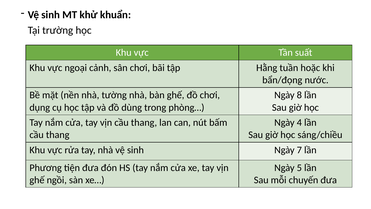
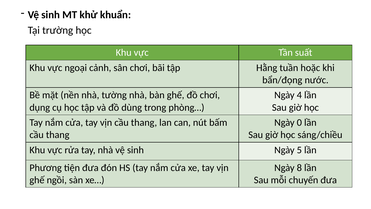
8: 8 -> 4 (299, 95)
4: 4 -> 0 (299, 122)
7: 7 -> 5 (299, 150)
5: 5 -> 8 (299, 167)
